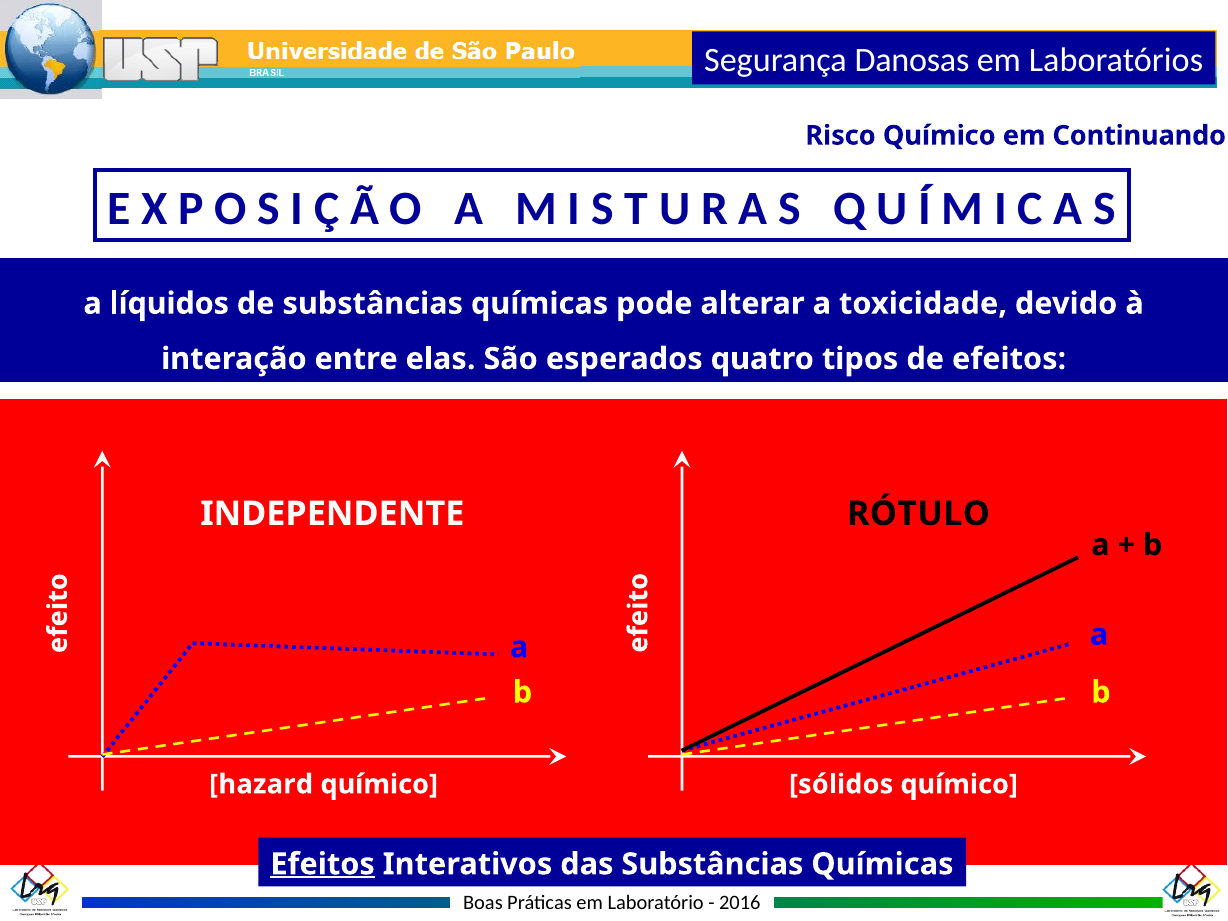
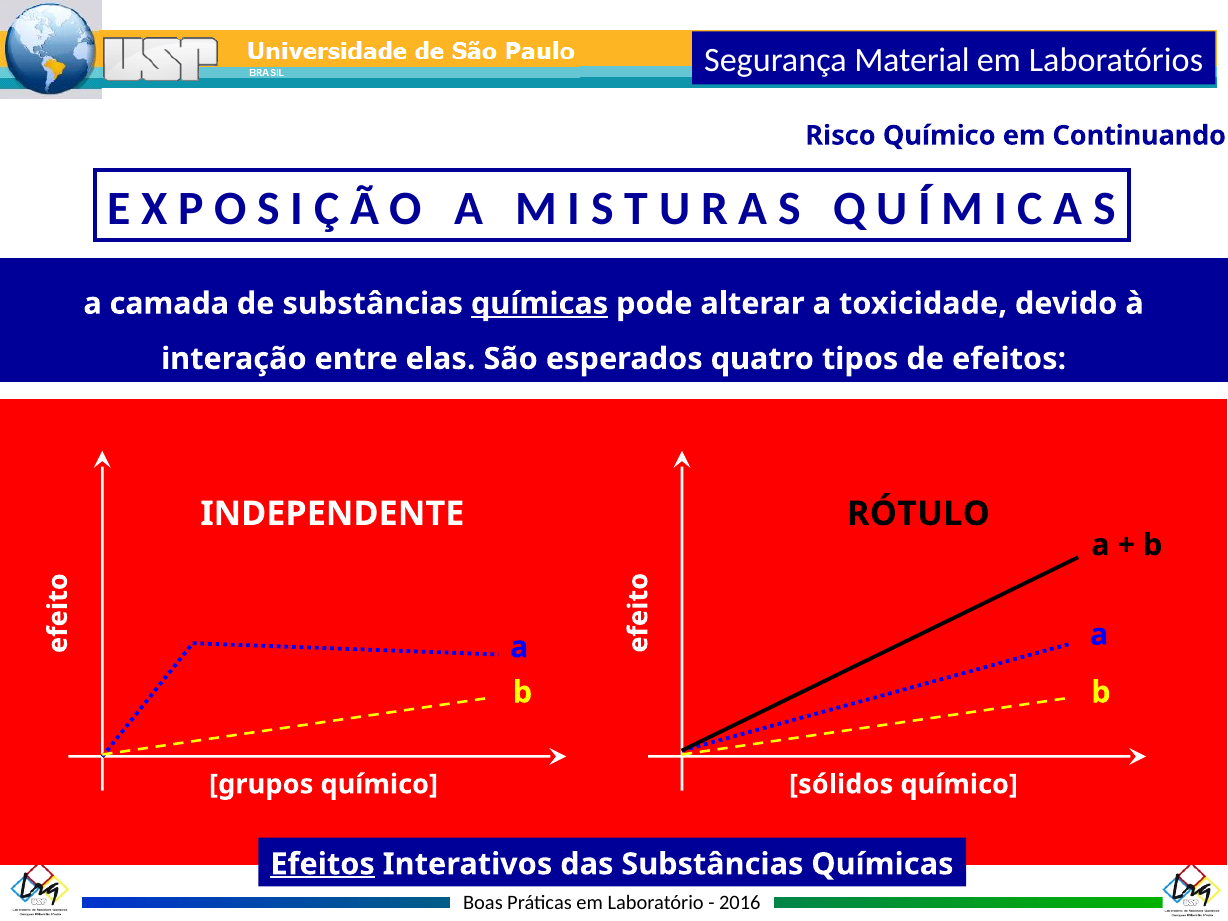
Danosas: Danosas -> Material (912, 60)
líquidos: líquidos -> camada (169, 304)
químicas underline: none -> present (540, 304)
hazard: hazard -> grupos (261, 784)
